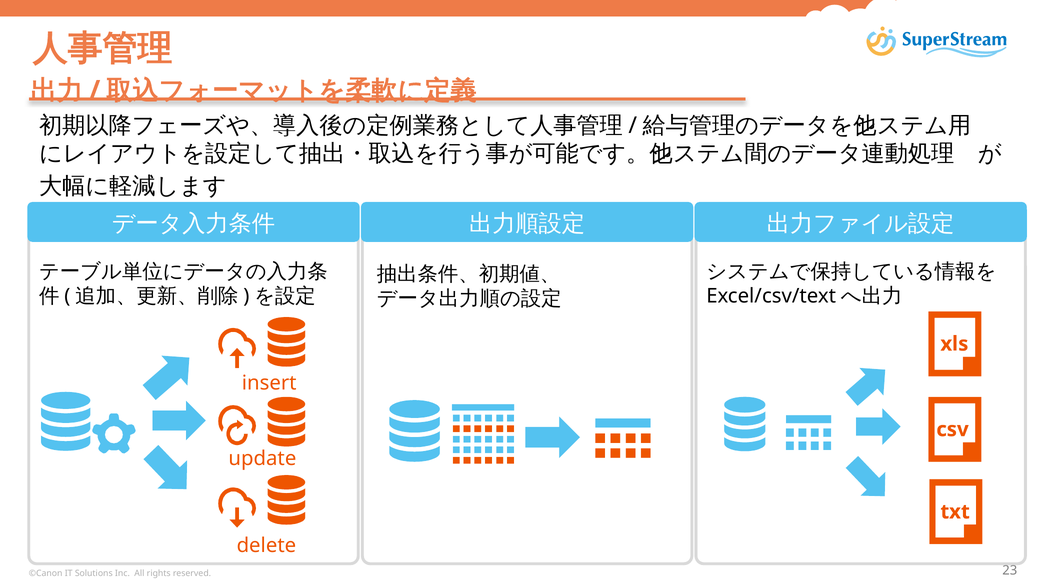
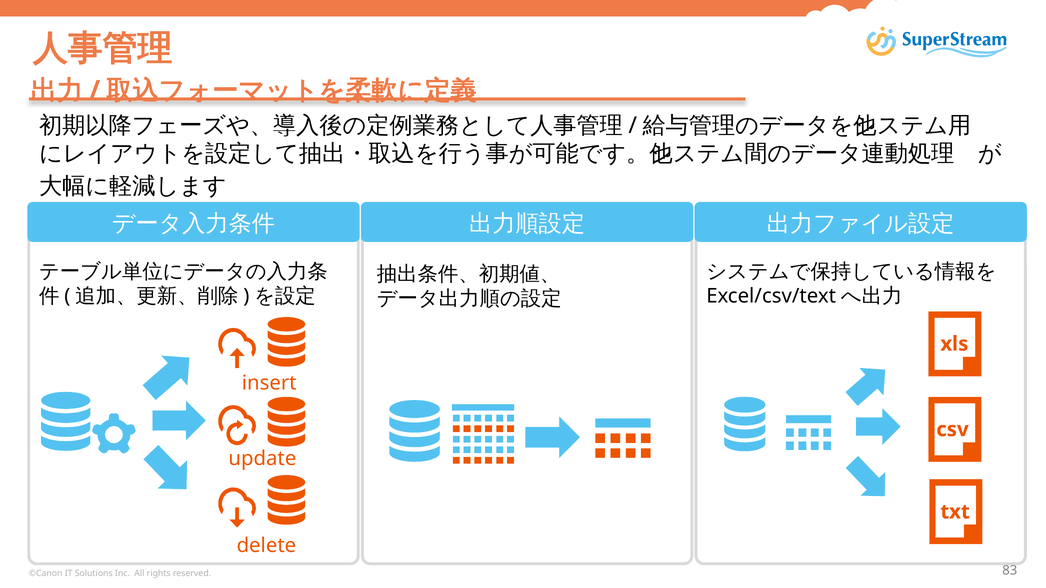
23: 23 -> 83 (1010, 571)
